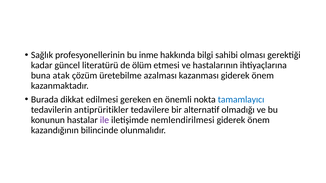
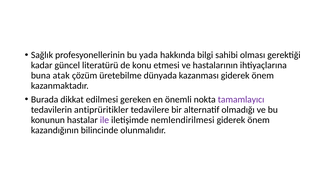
inme: inme -> yada (148, 55)
ölüm: ölüm -> konu (142, 65)
azalması: azalması -> dünyada (160, 76)
tamamlayıcı colour: blue -> purple (241, 100)
